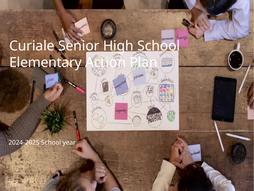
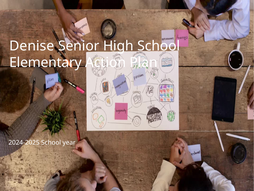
Curiale: Curiale -> Denise (32, 46)
